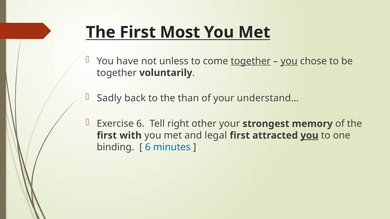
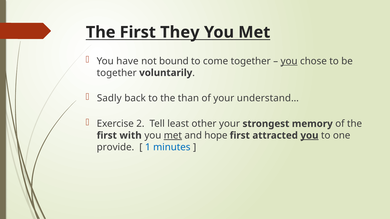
Most: Most -> They (180, 32)
unless: unless -> bound (174, 61)
together underline: present -> none (251, 61)
Exercise 6: 6 -> 2 (140, 124)
right: right -> least (178, 124)
met underline: none -> present (173, 136)
legal: legal -> hope (216, 136)
binding: binding -> provide (115, 147)
6: 6 -> 1 (148, 147)
